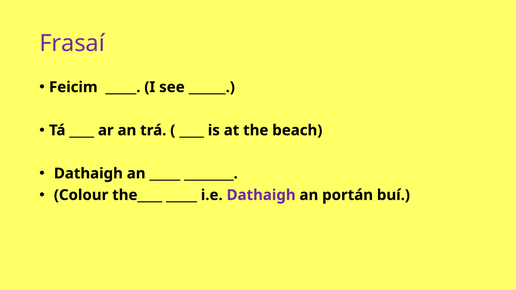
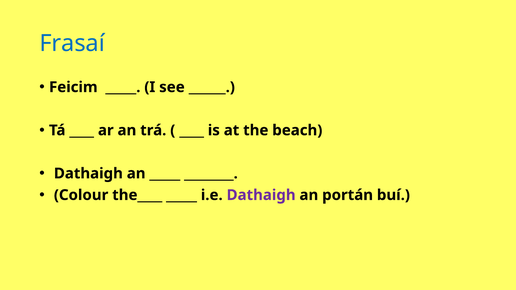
Frasaí colour: purple -> blue (72, 43)
